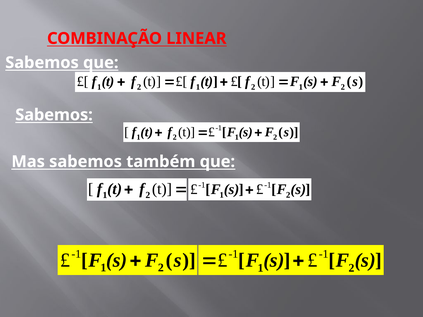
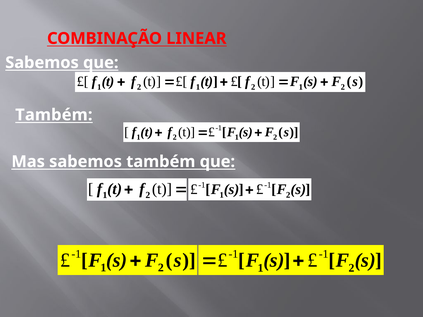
Sabemos: Sabemos -> Também (54, 115)
